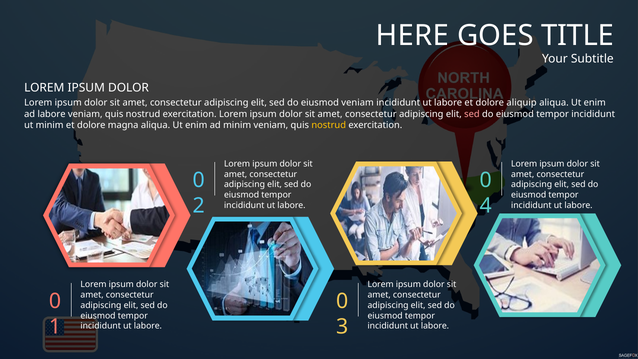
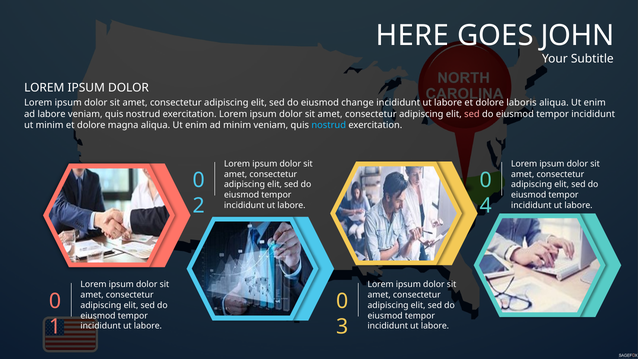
TITLE: TITLE -> JOHN (578, 35)
eiusmod veniam: veniam -> change (358, 103)
aliquip: aliquip -> laboris (522, 103)
nostrud colour: yellow -> light blue (329, 125)
